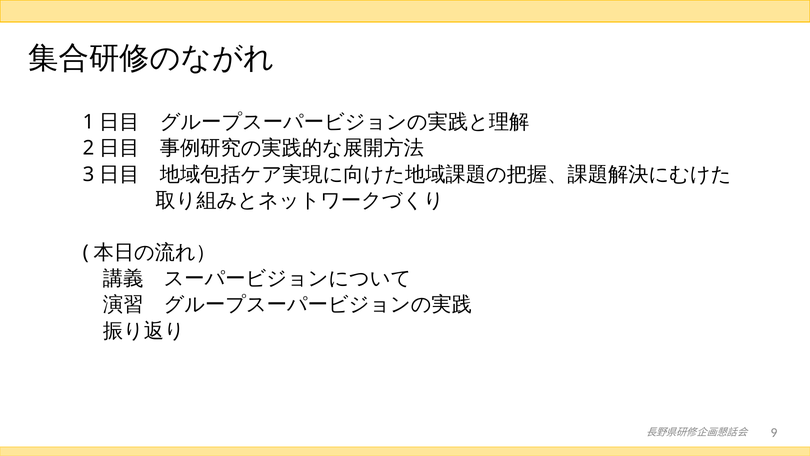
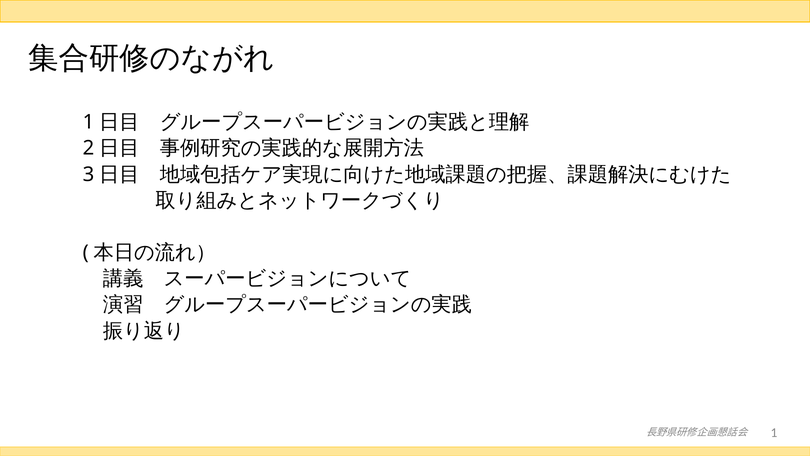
9: 9 -> 1 (774, 432)
